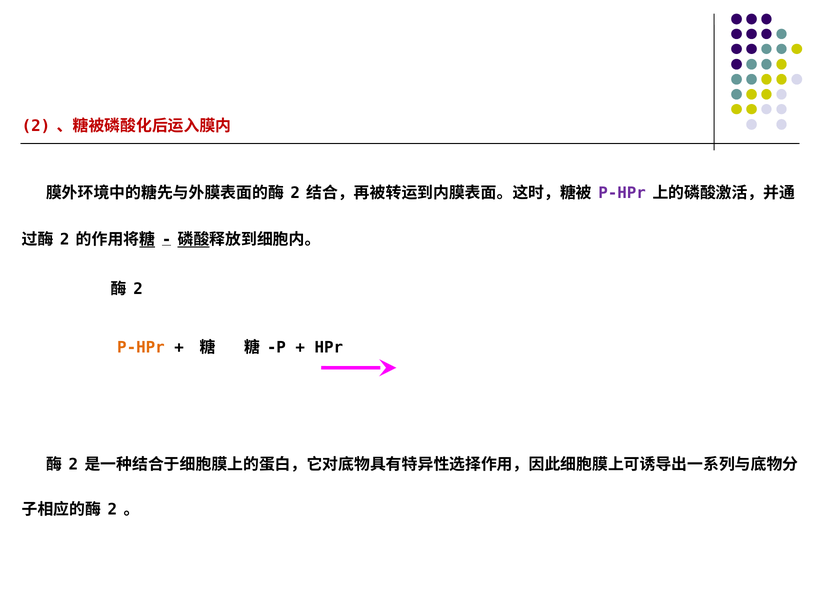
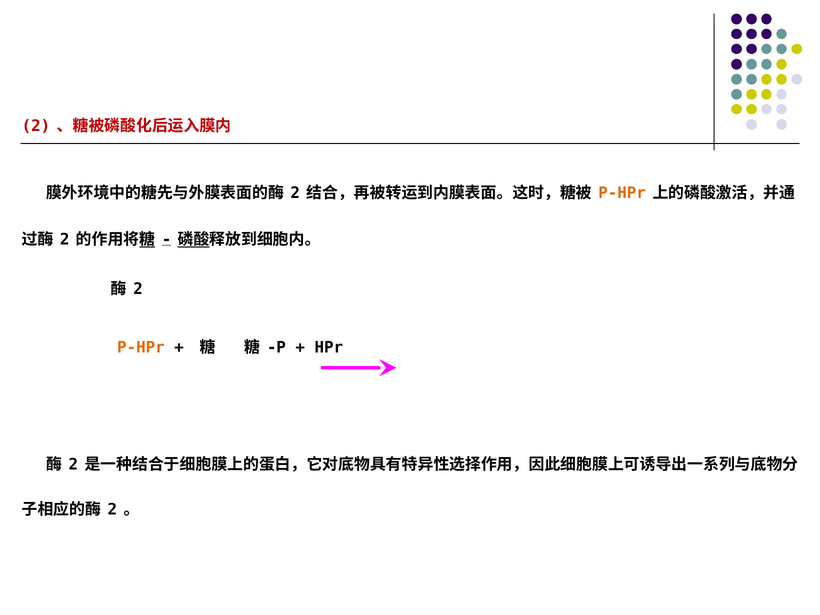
P-HPr colour: purple -> orange (622, 193)
